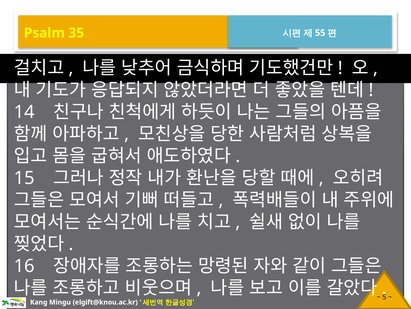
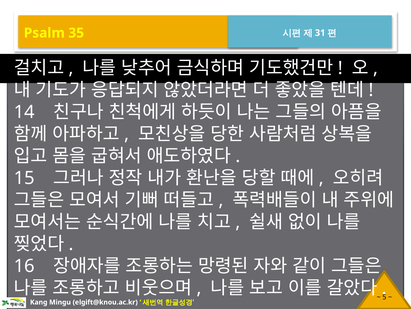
55: 55 -> 31 (320, 33)
